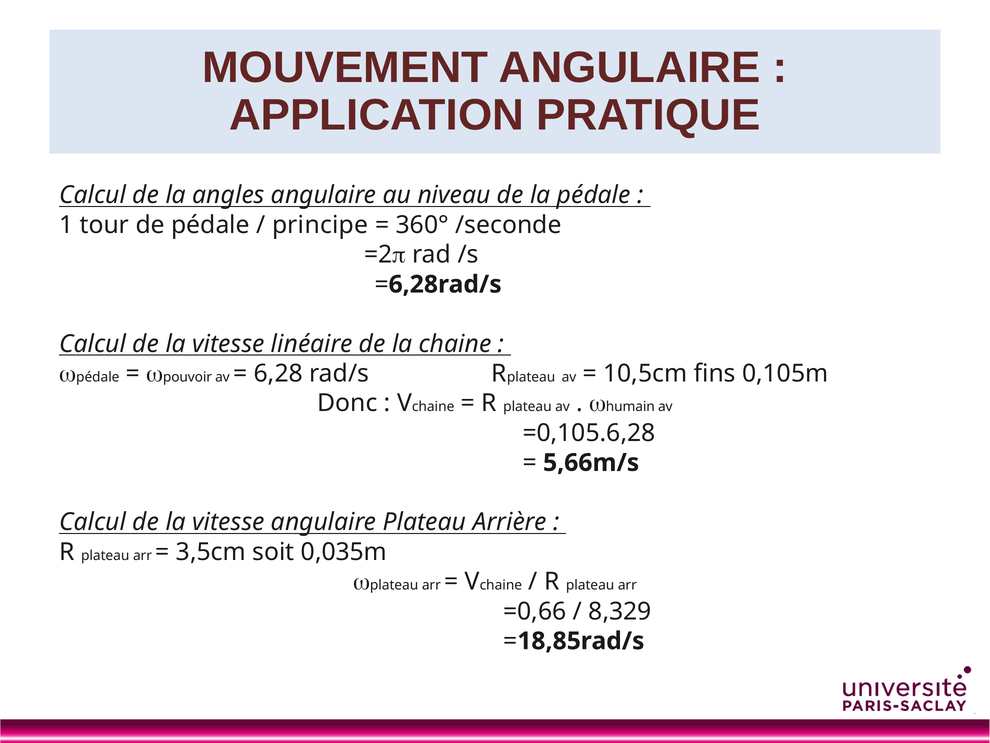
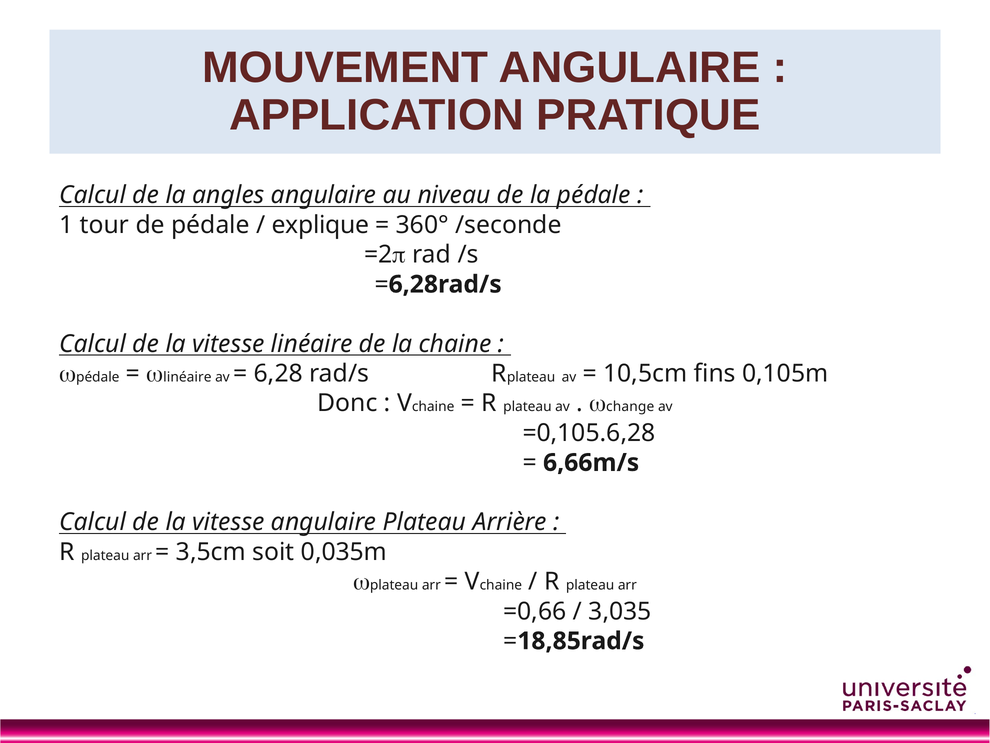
principe: principe -> explique (320, 225)
pouvoir: pouvoir -> linéaire (187, 377)
humain: humain -> change (630, 407)
5,66m/s: 5,66m/s -> 6,66m/s (591, 462)
8,329: 8,329 -> 3,035 (620, 611)
